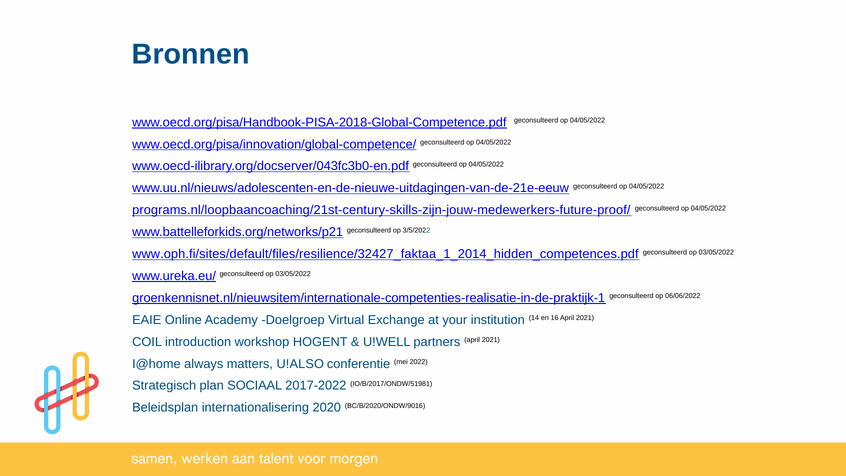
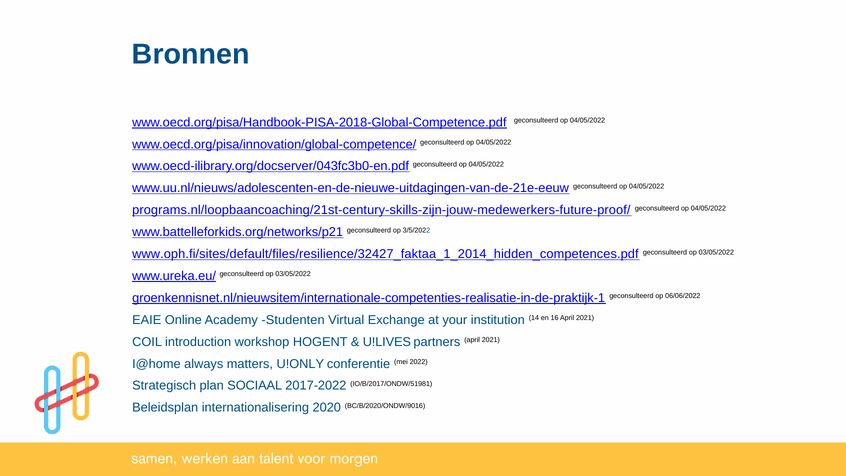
Doelgroep: Doelgroep -> Studenten (293, 320)
U!WELL: U!WELL -> U!LIVES (387, 342)
U!ALSO: U!ALSO -> U!ONLY (300, 364)
